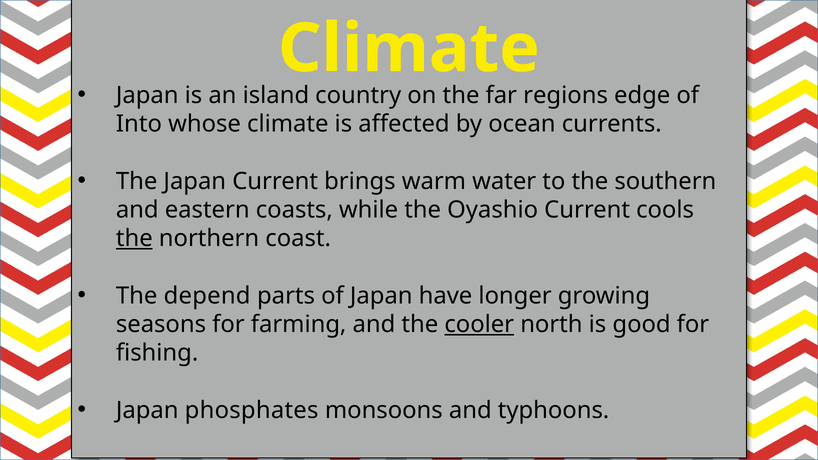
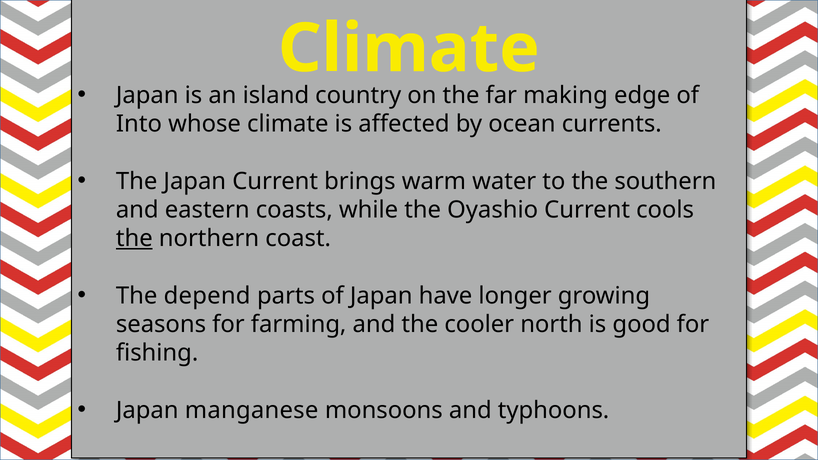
regions: regions -> making (565, 95)
cooler underline: present -> none (479, 324)
phosphates: phosphates -> manganese (252, 410)
